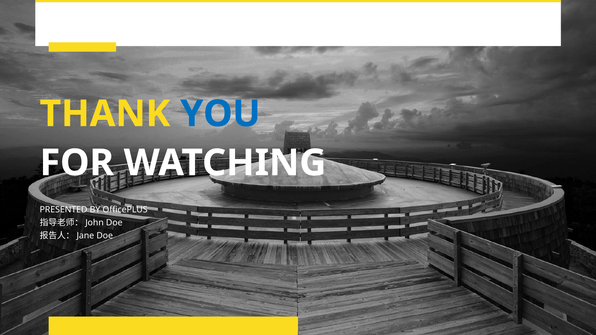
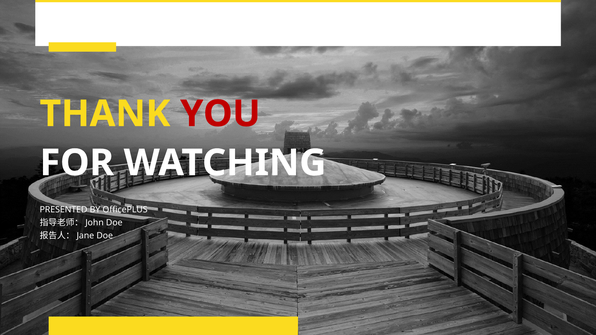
YOU colour: blue -> red (220, 114)
